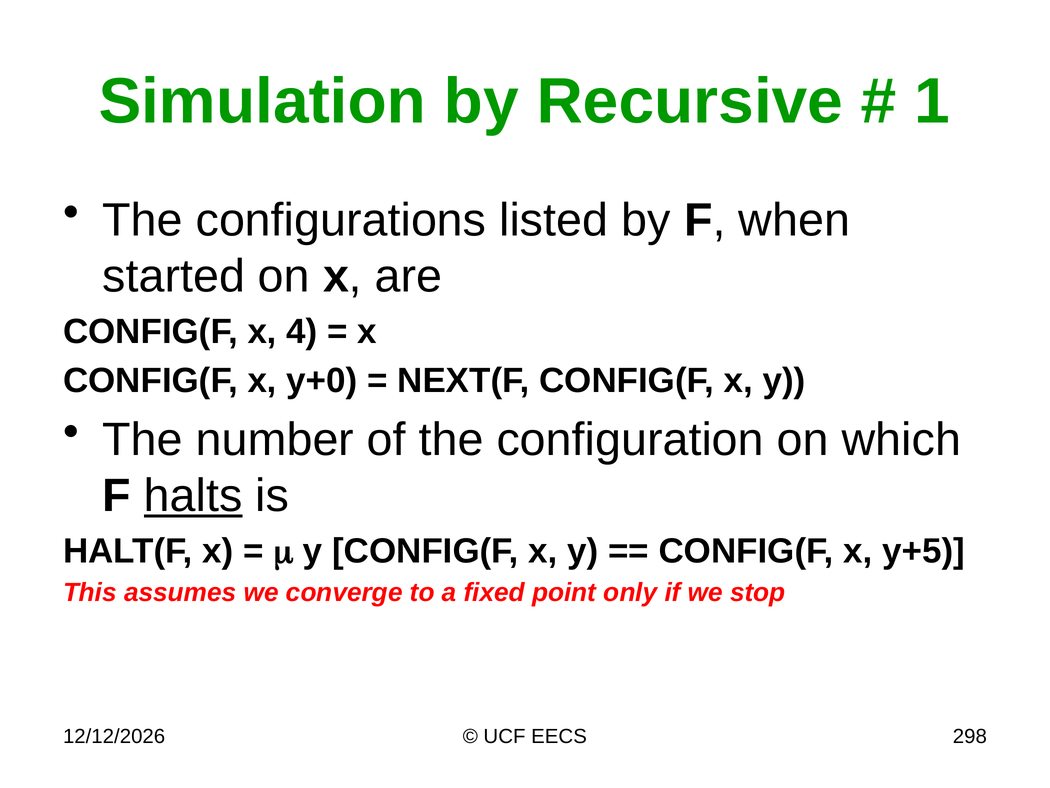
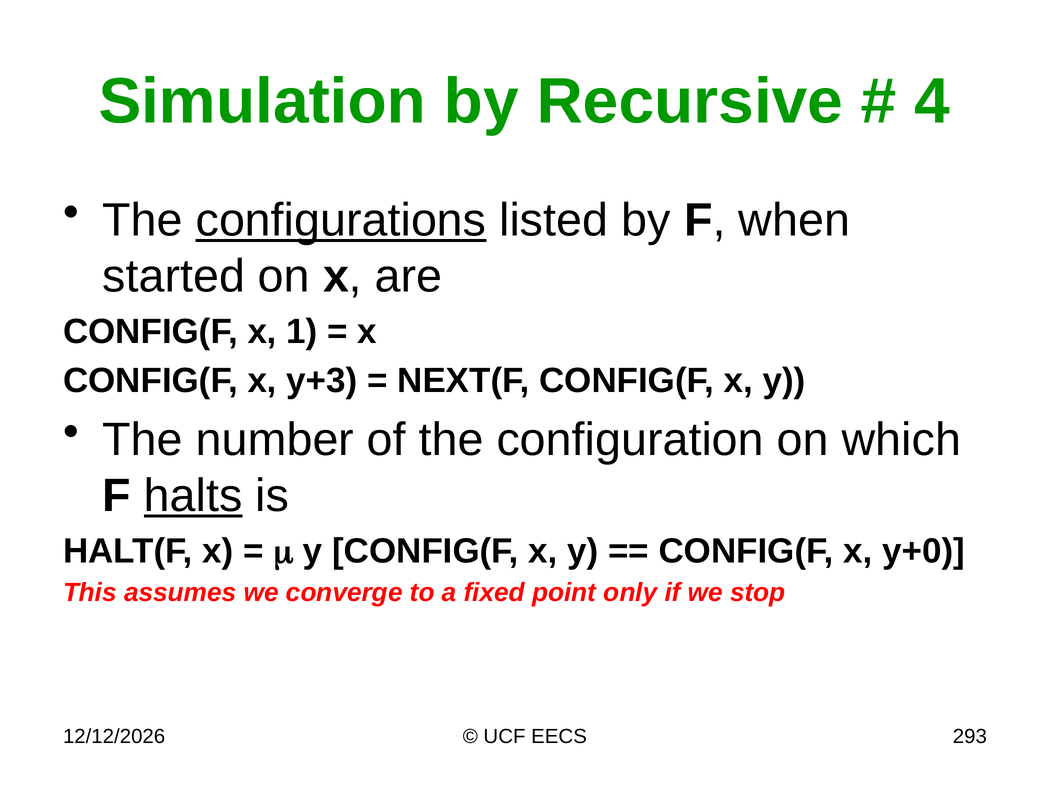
1: 1 -> 4 (932, 102)
configurations underline: none -> present (341, 220)
4: 4 -> 1 (302, 331)
y+0: y+0 -> y+3 (322, 380)
y+5: y+5 -> y+0 (924, 551)
298: 298 -> 293 (970, 736)
